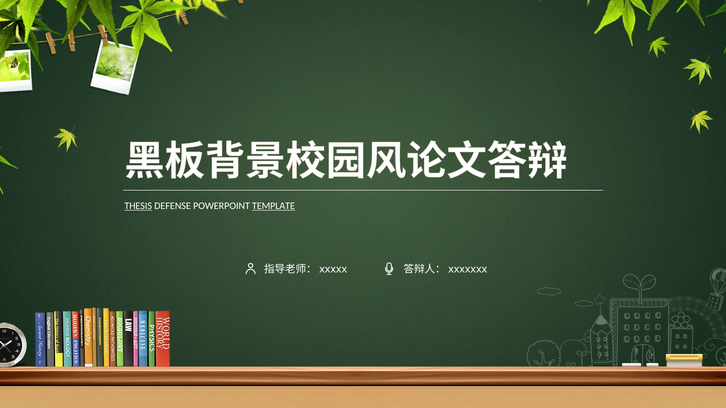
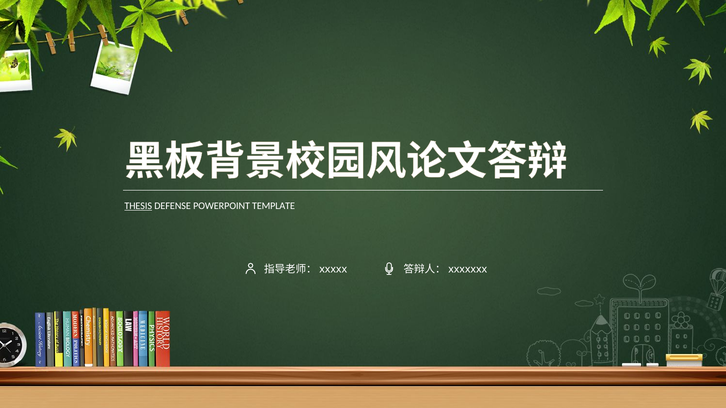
TEMPLATE underline: present -> none (274, 206)
